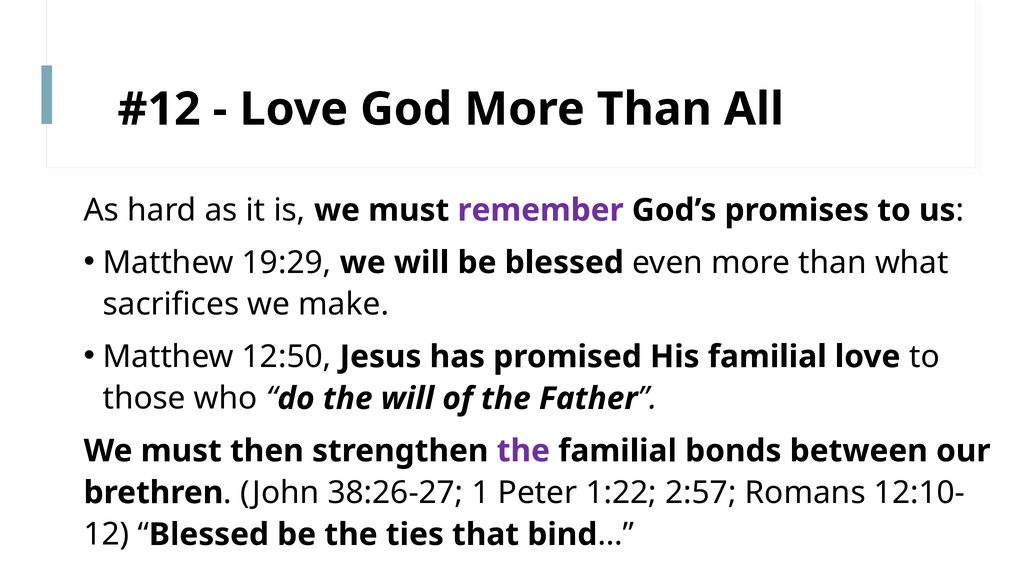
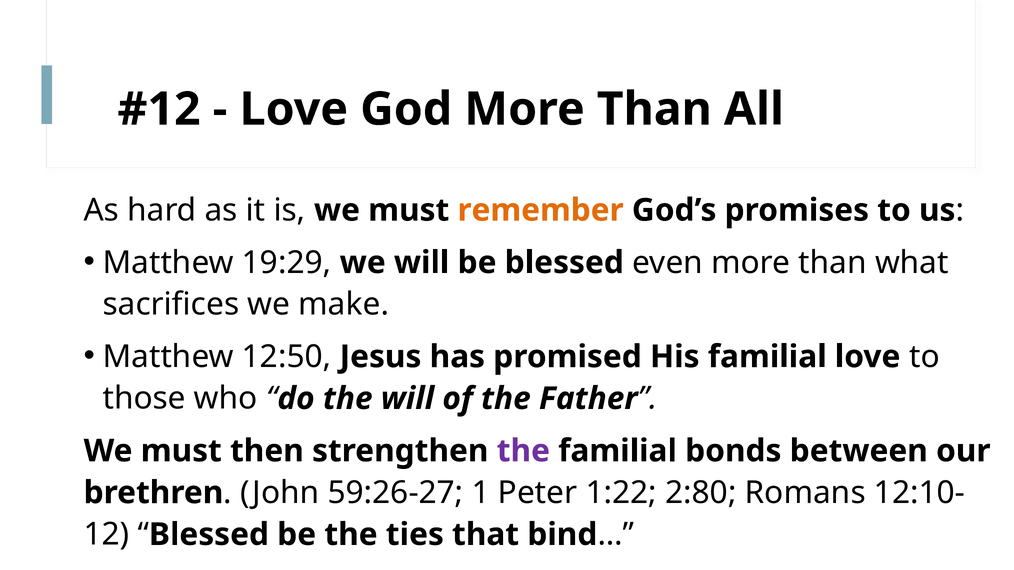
remember colour: purple -> orange (541, 210)
38:26-27: 38:26-27 -> 59:26-27 (396, 493)
2:57: 2:57 -> 2:80 (701, 493)
